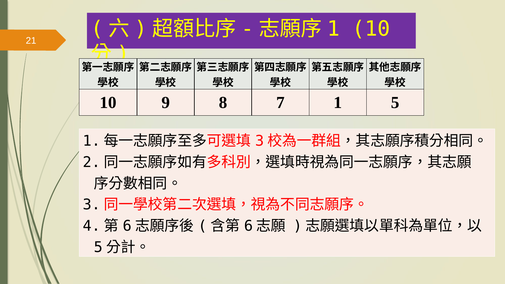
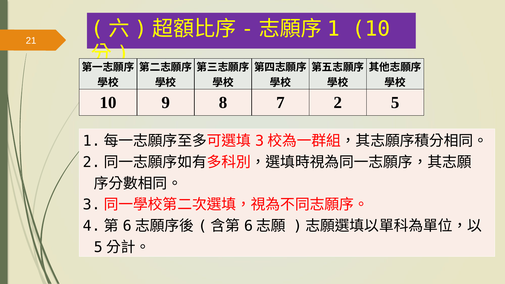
7 1: 1 -> 2 (338, 103)
